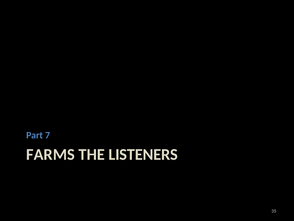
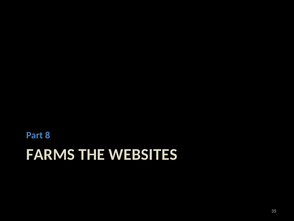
7: 7 -> 8 (48, 135)
LISTENERS: LISTENERS -> WEBSITES (143, 154)
